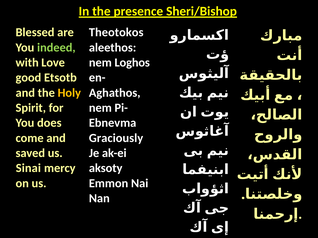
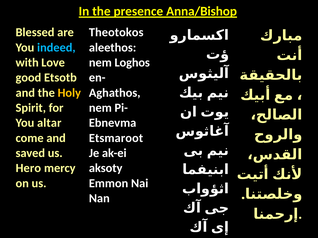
Sheri/Bishop: Sheri/Bishop -> Anna/Bishop (202, 11)
indeed colour: light green -> light blue (56, 48)
does: does -> altar (49, 123)
Graciously: Graciously -> Etsmaroot (116, 138)
Sinai: Sinai -> Hero (28, 168)
